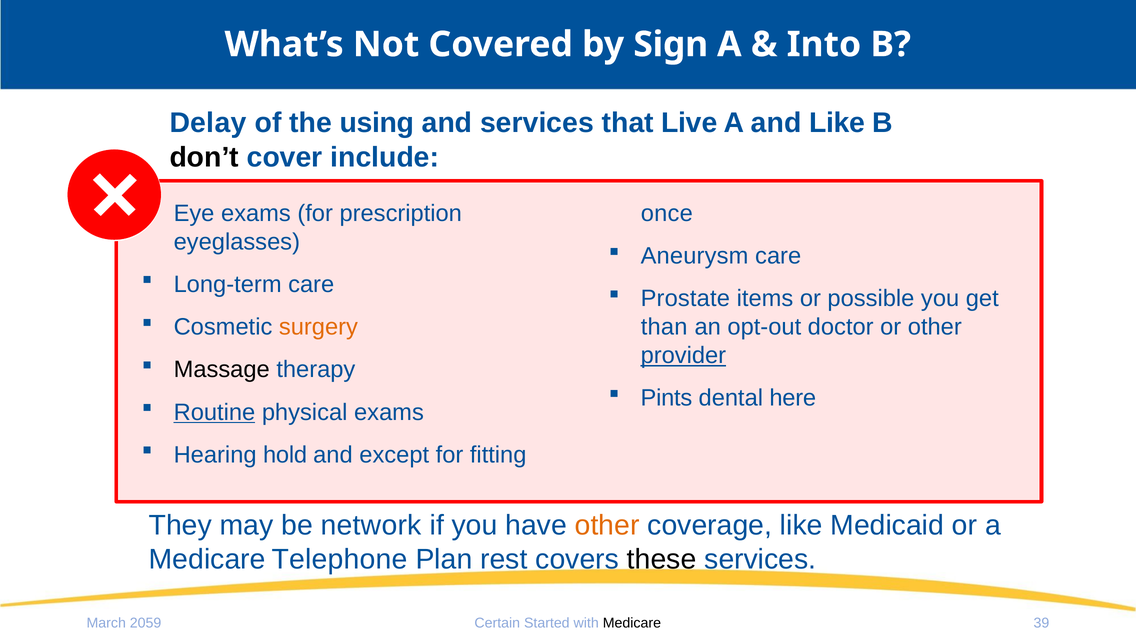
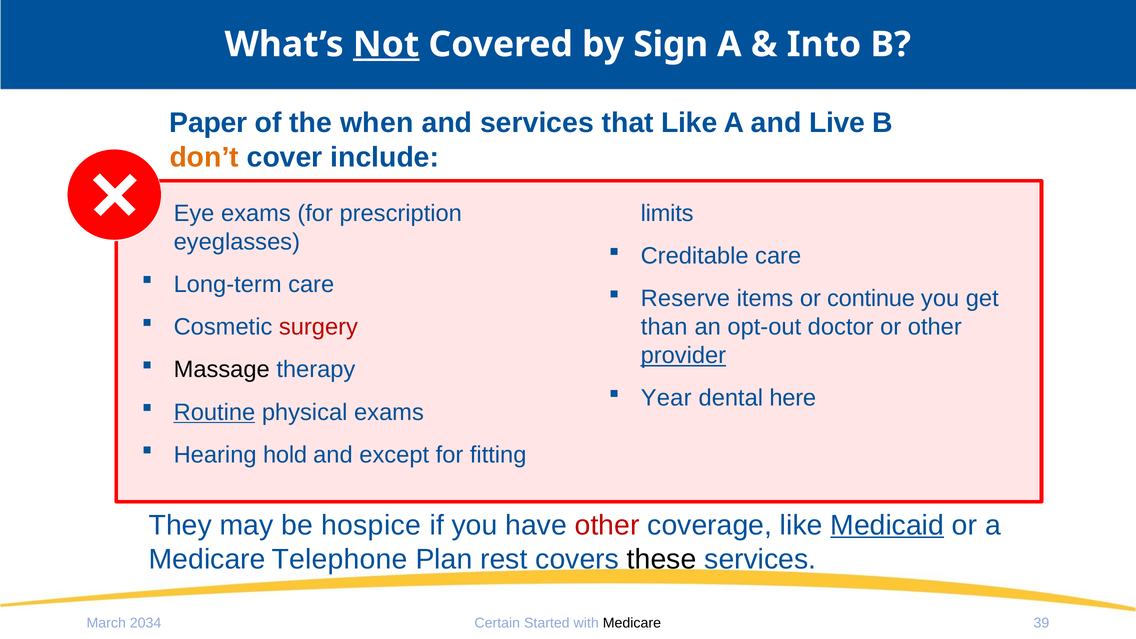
Not underline: none -> present (386, 44)
Delay: Delay -> Paper (208, 123)
using: using -> when (377, 123)
that Live: Live -> Like (689, 123)
and Like: Like -> Live (837, 123)
don’t colour: black -> orange (204, 157)
once: once -> limits (667, 213)
Aneurysm: Aneurysm -> Creditable (695, 256)
Prostate: Prostate -> Reserve (685, 299)
possible: possible -> continue (871, 299)
surgery colour: orange -> red (318, 327)
Pints: Pints -> Year (666, 398)
network: network -> hospice (371, 525)
other colour: orange -> red (607, 525)
Medicaid underline: none -> present (887, 525)
2059: 2059 -> 2034 (146, 623)
